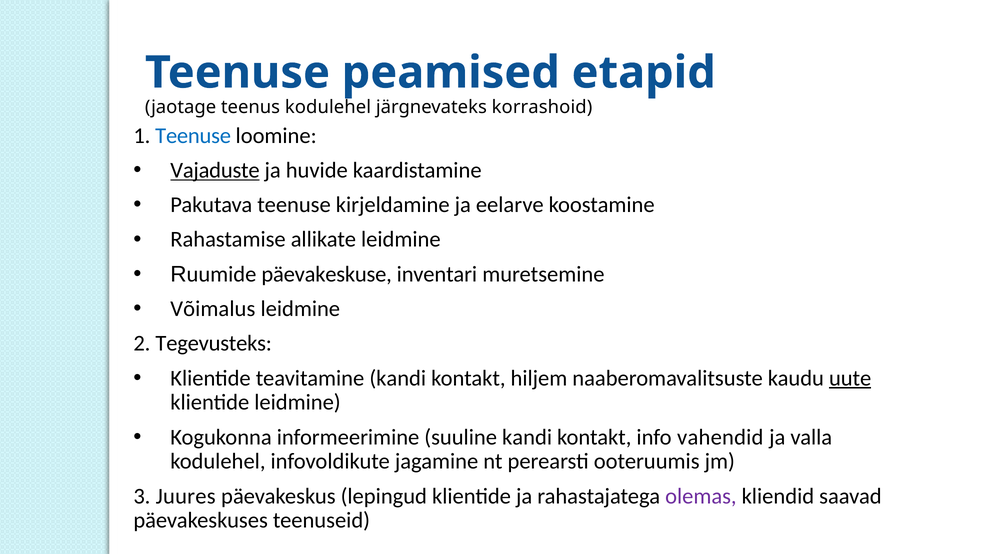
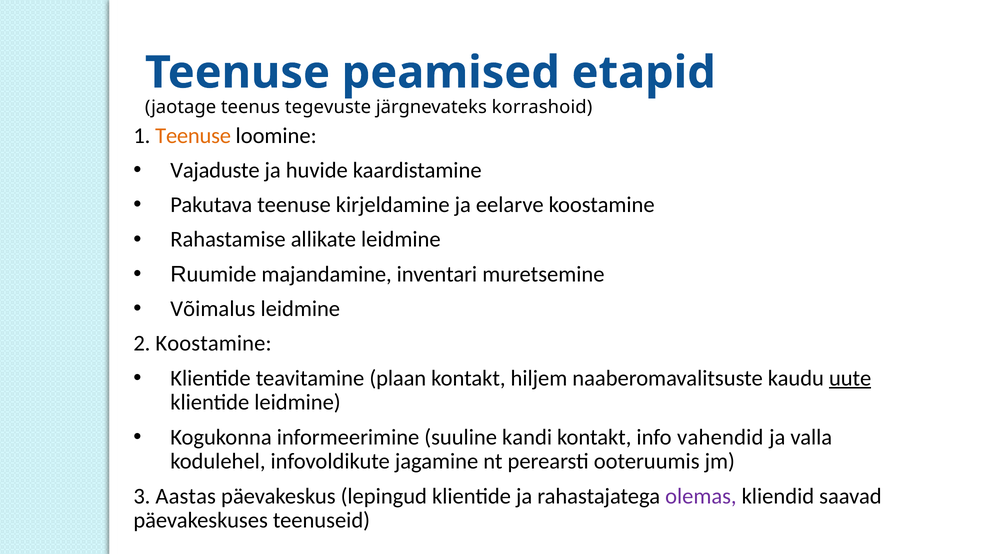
kodulehel: kodulehel -> tegevuste (328, 107)
Teenuse colour: blue -> orange (193, 136)
Vajaduste underline: present -> none (215, 170)
päevakeskuse: päevakeskuse -> majandamine (327, 274)
2 Tegevusteks: Tegevusteks -> Koostamine (214, 343)
teavitamine kandi: kandi -> plaan (398, 378)
Juures: Juures -> Aastas (186, 496)
